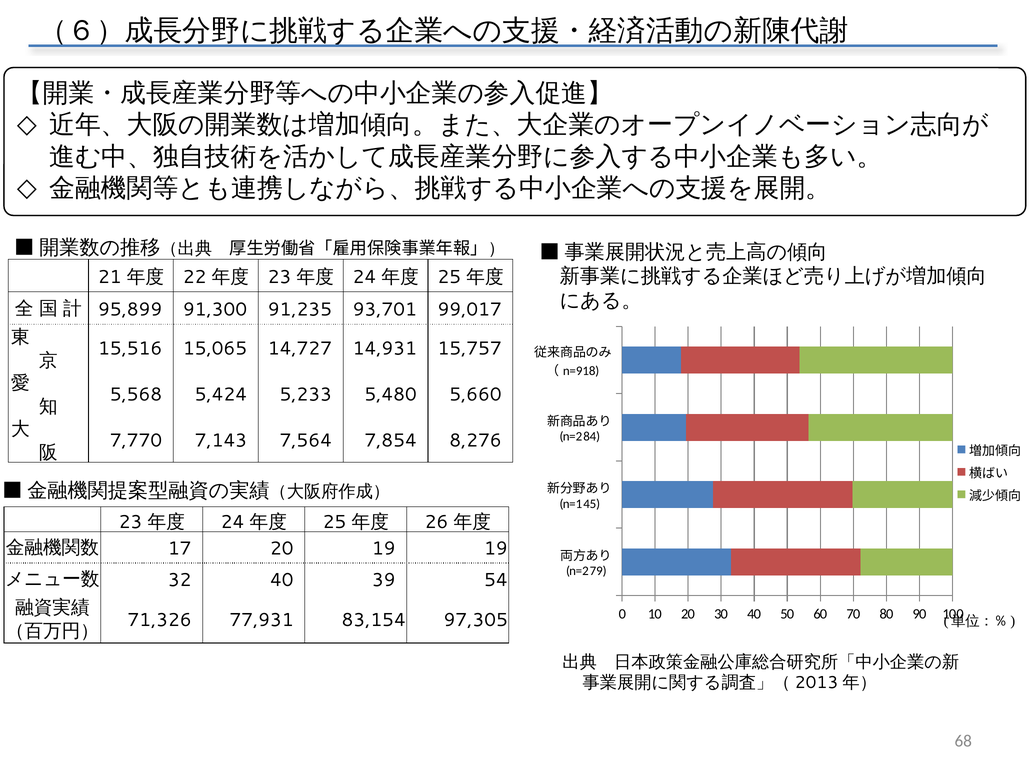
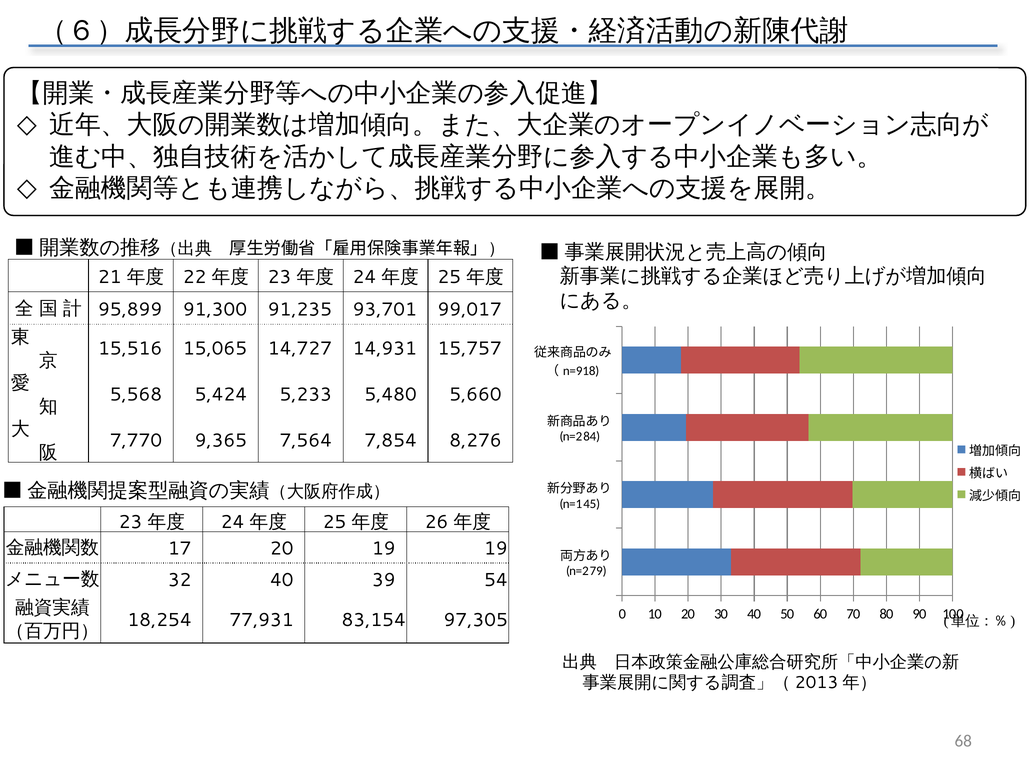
7,143: 7,143 -> 9,365 (221, 440)
71,326: 71,326 -> 18,254 (160, 620)
